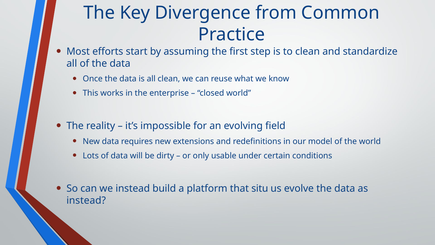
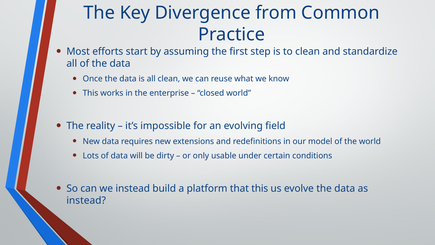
that situ: situ -> this (260, 188)
